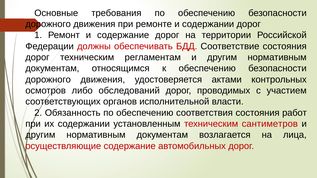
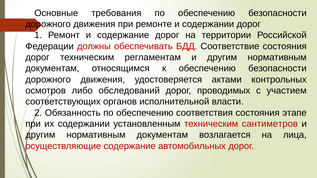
работ: работ -> этапе (294, 113)
